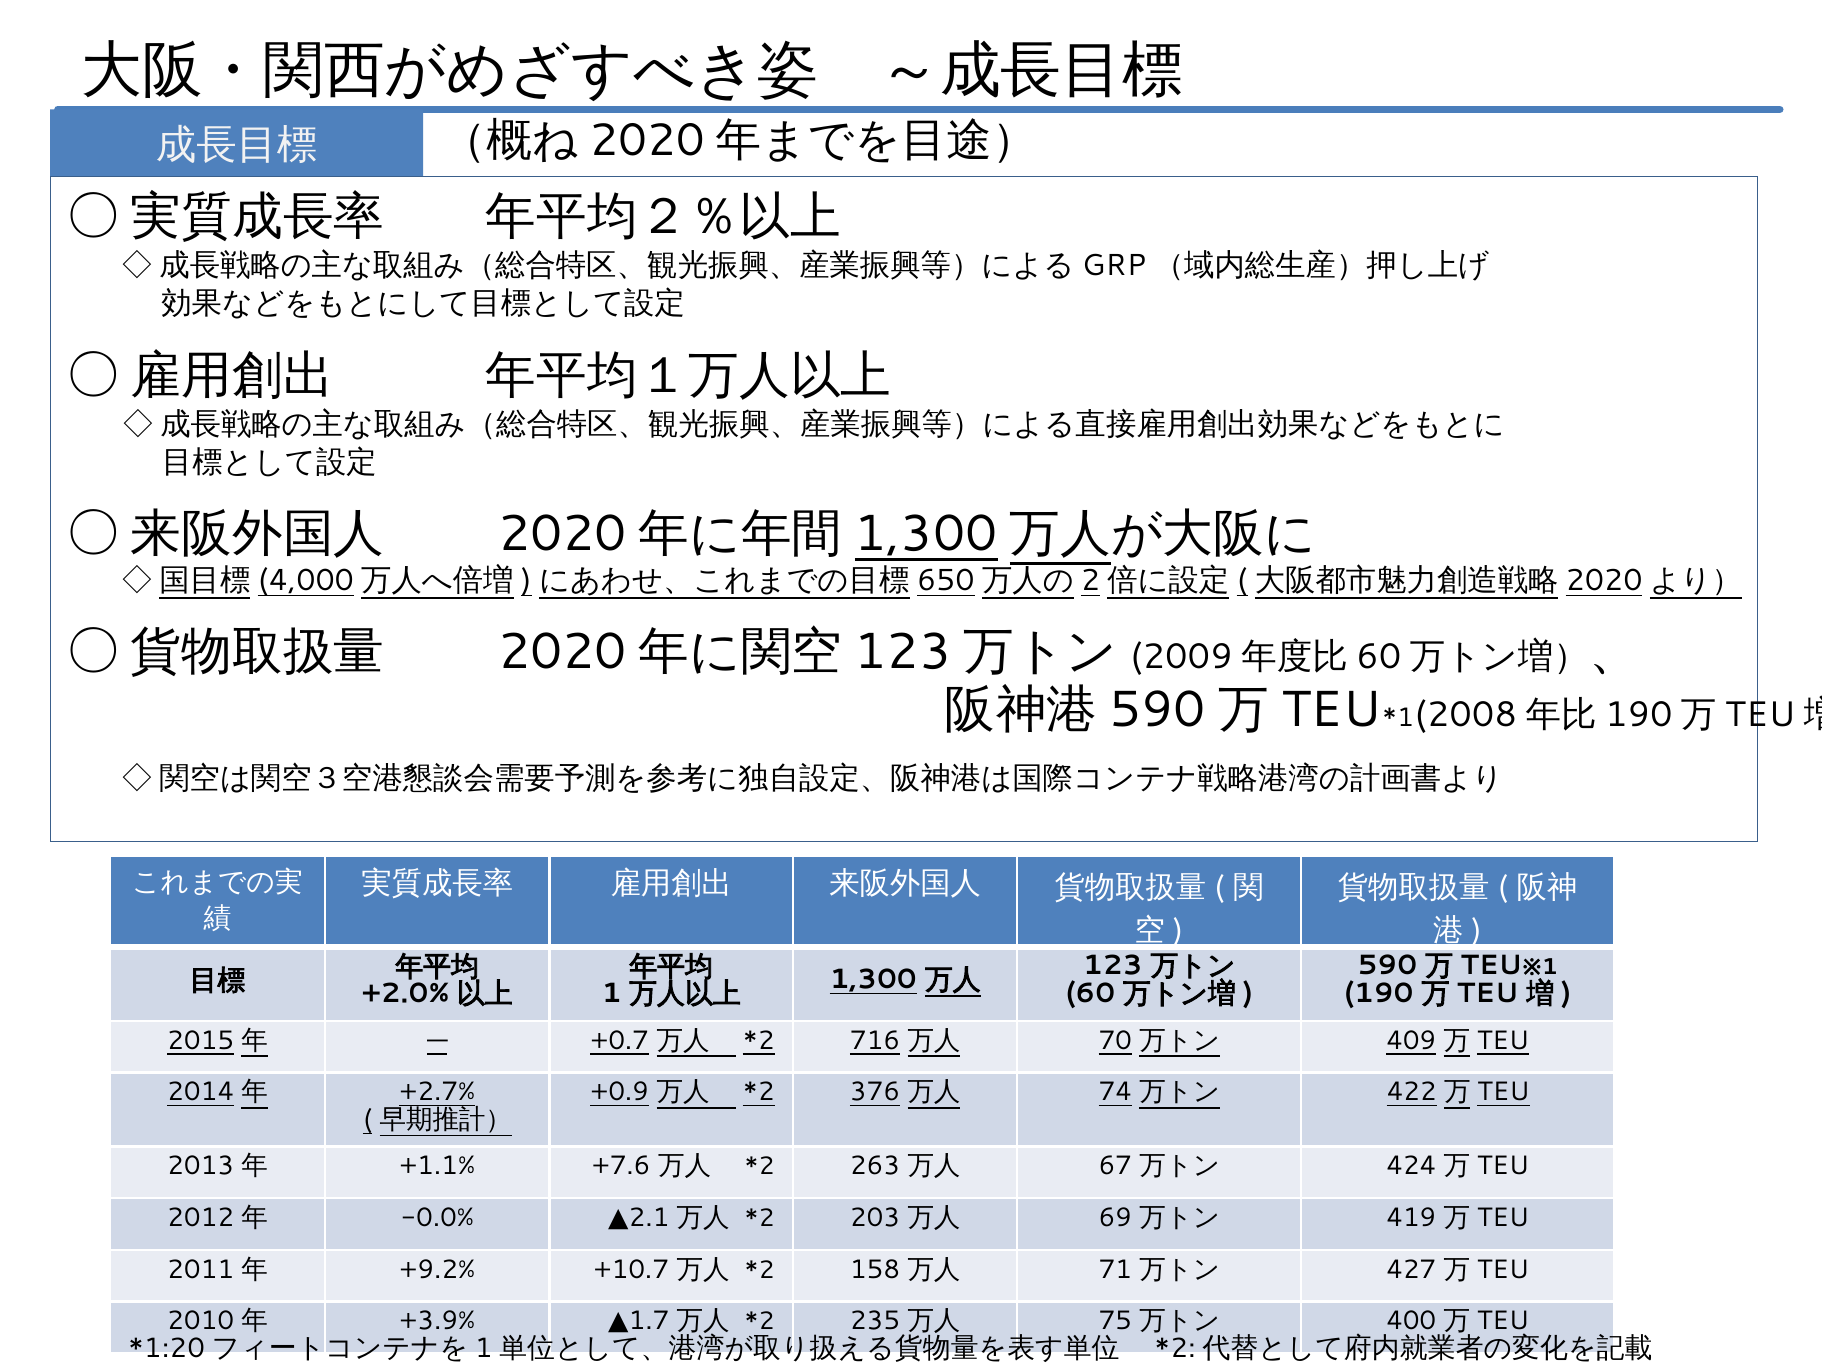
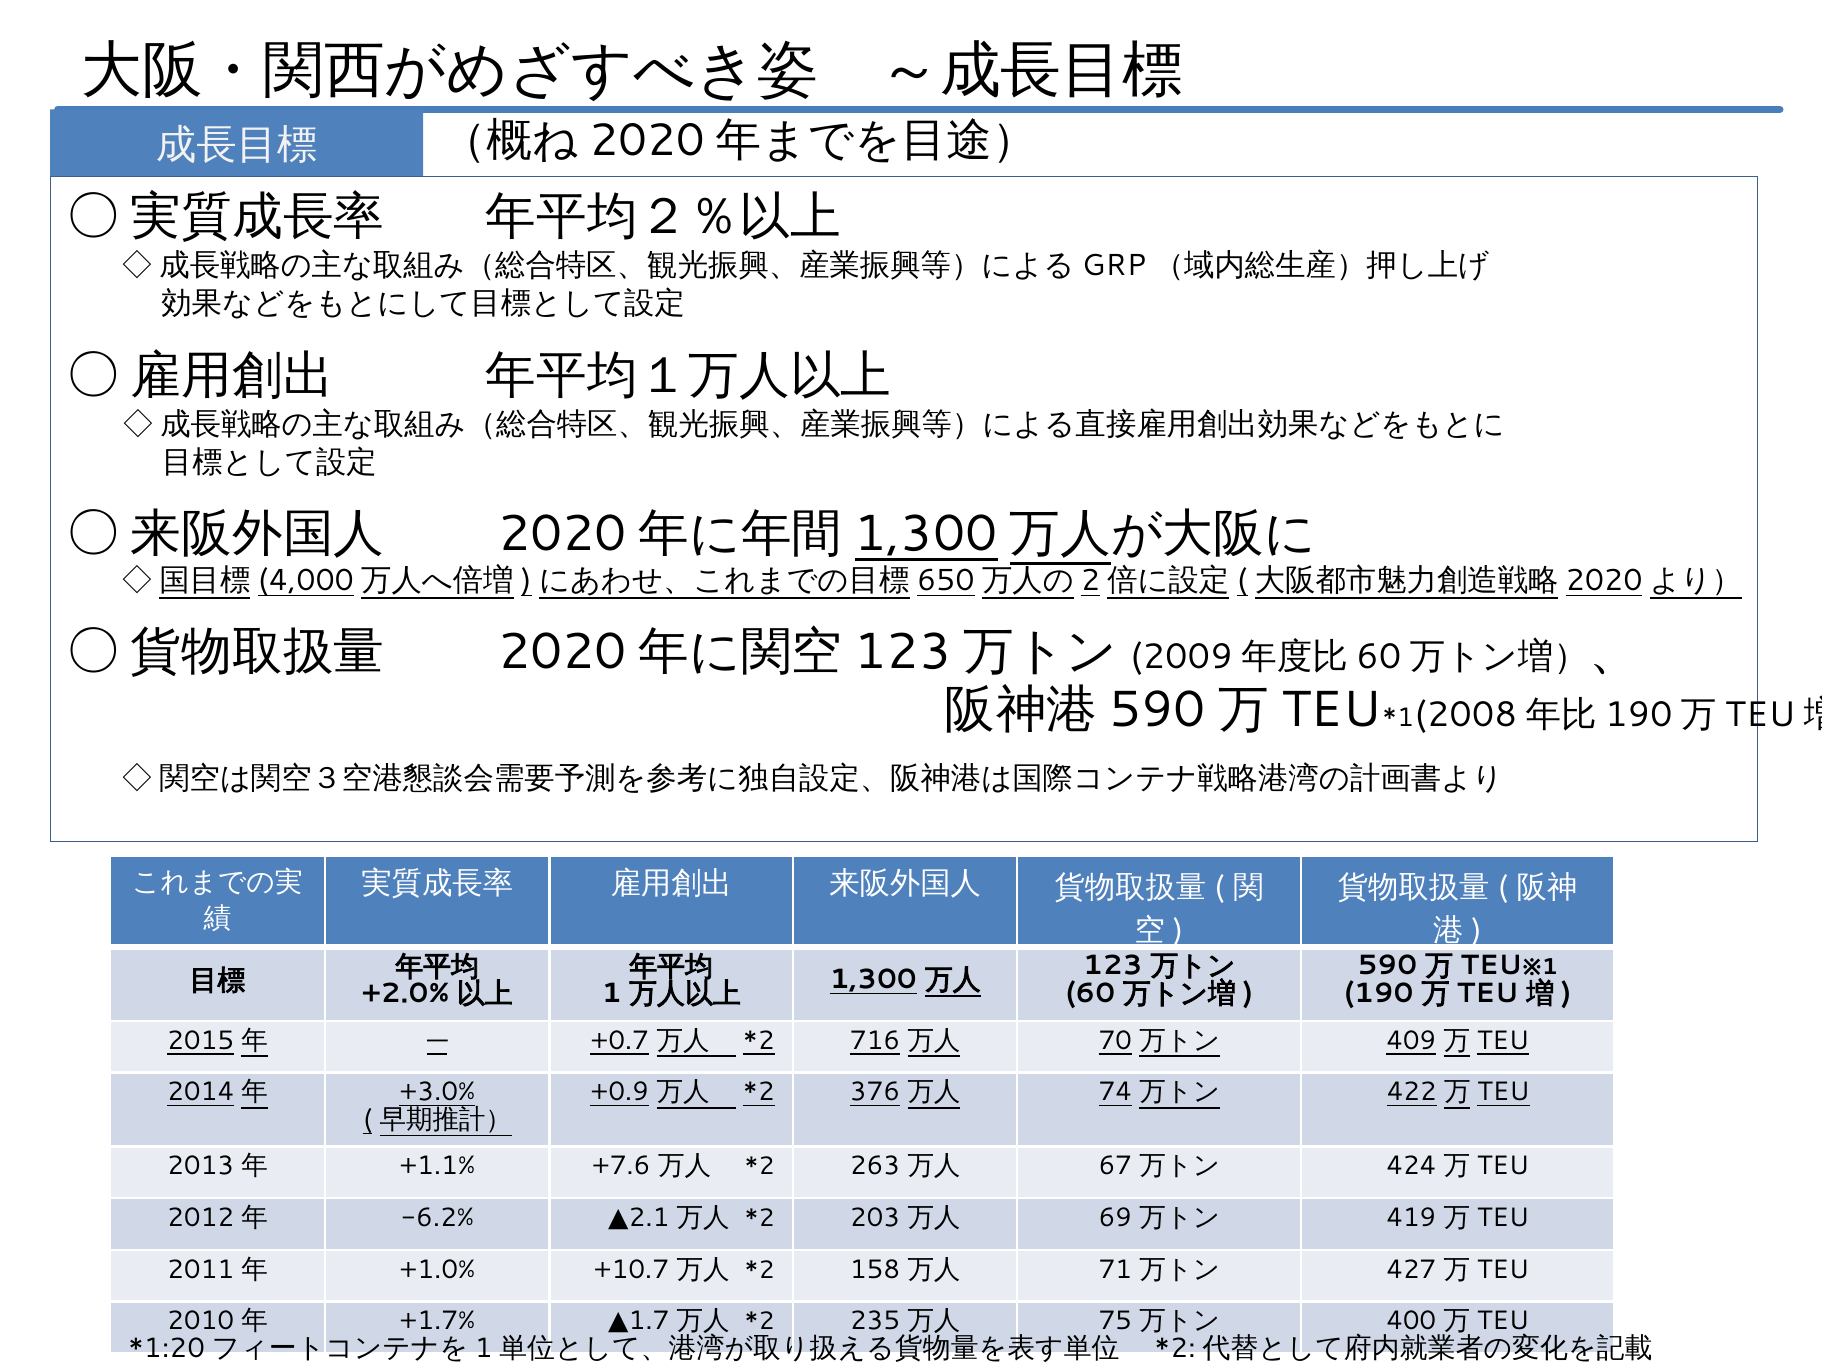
+2.7%: +2.7% -> +3.0% (437, 1092)
-0.0%: -0.0% -> -6.2% (437, 1217)
+9.2%: +9.2% -> +1.0% (437, 1269)
+3.9%: +3.9% -> +1.7% (437, 1321)
